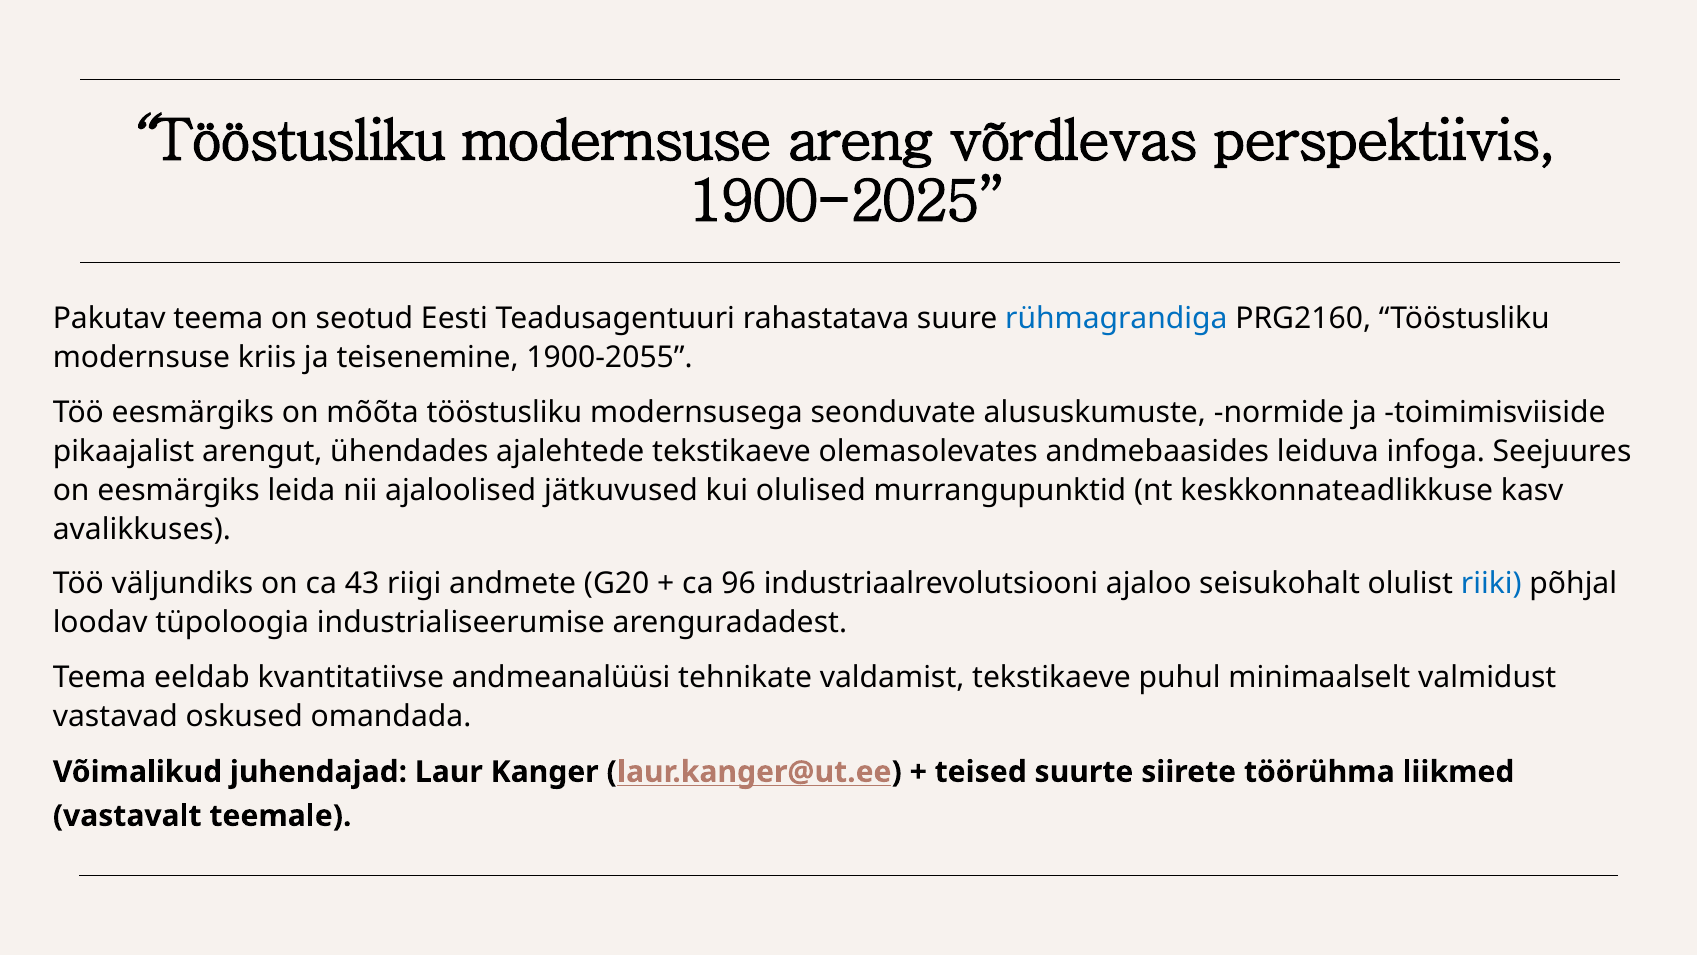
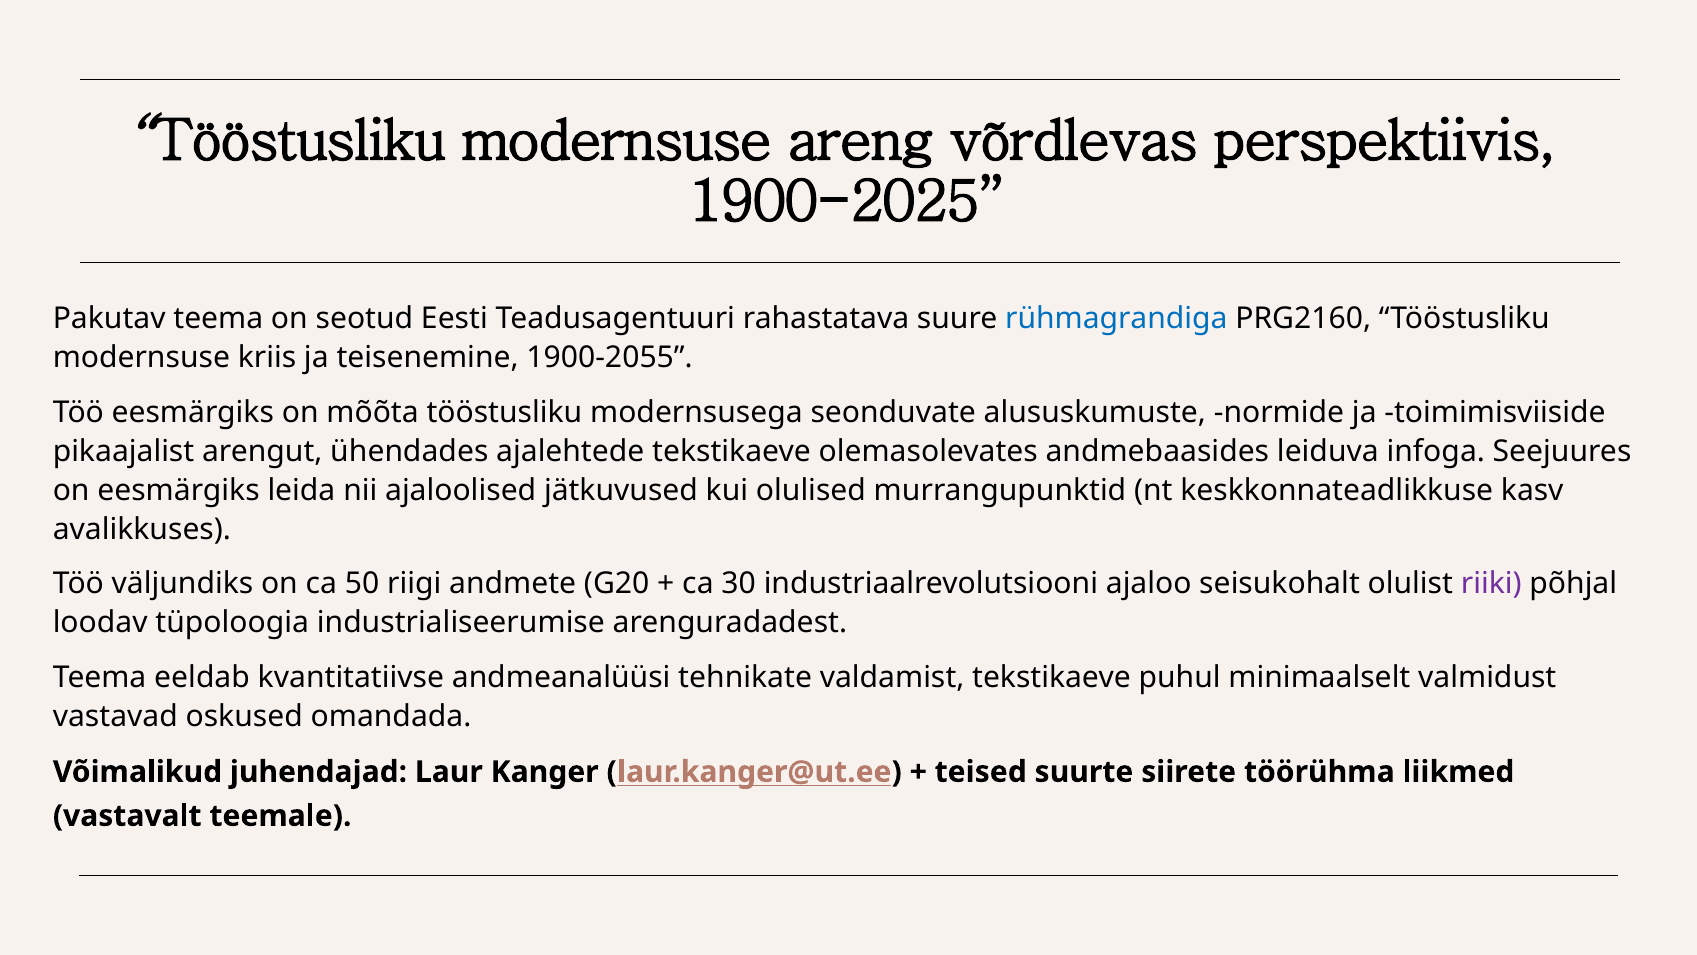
43: 43 -> 50 (362, 584)
96: 96 -> 30 (739, 584)
riiki colour: blue -> purple (1491, 584)
